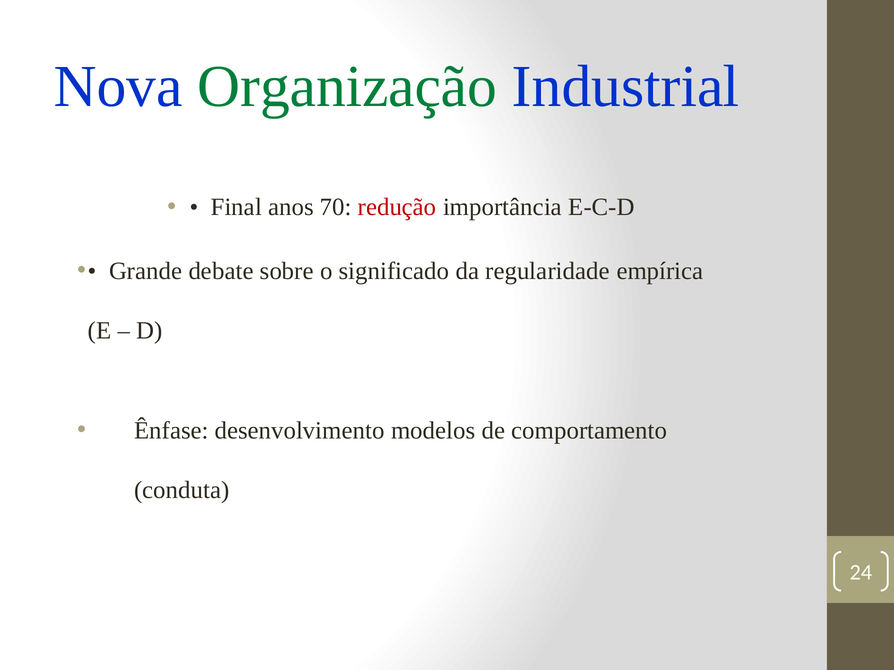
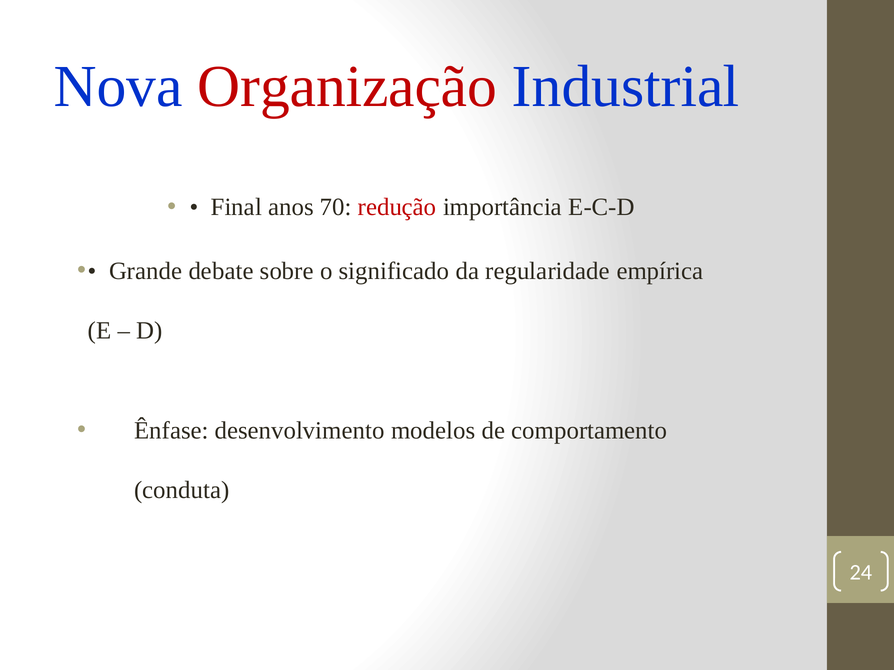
Organização colour: green -> red (347, 87)
